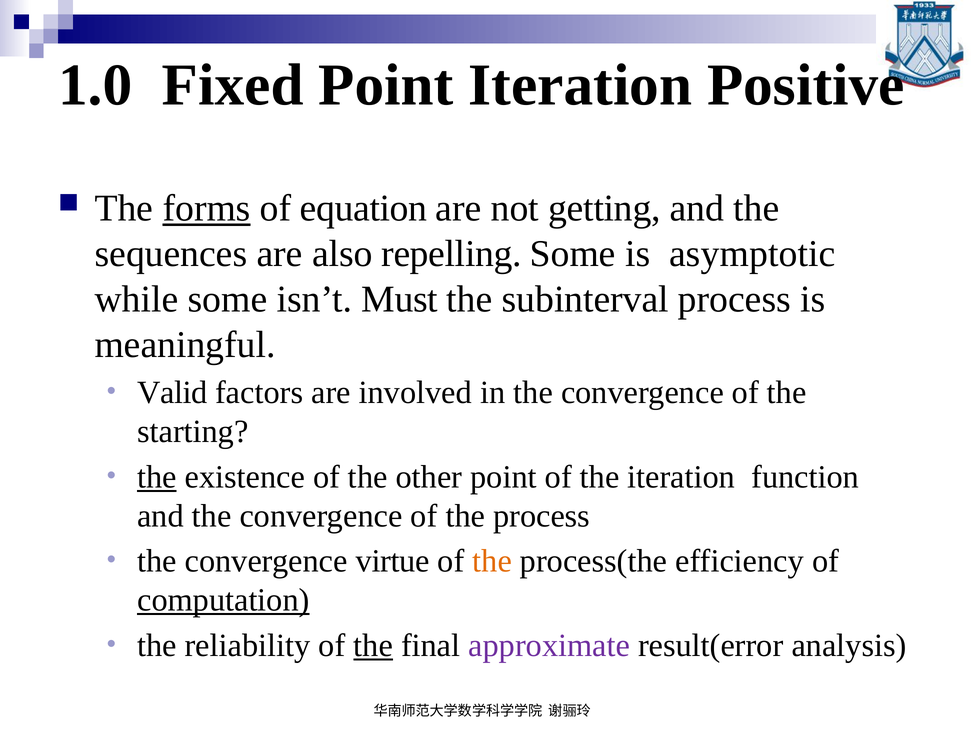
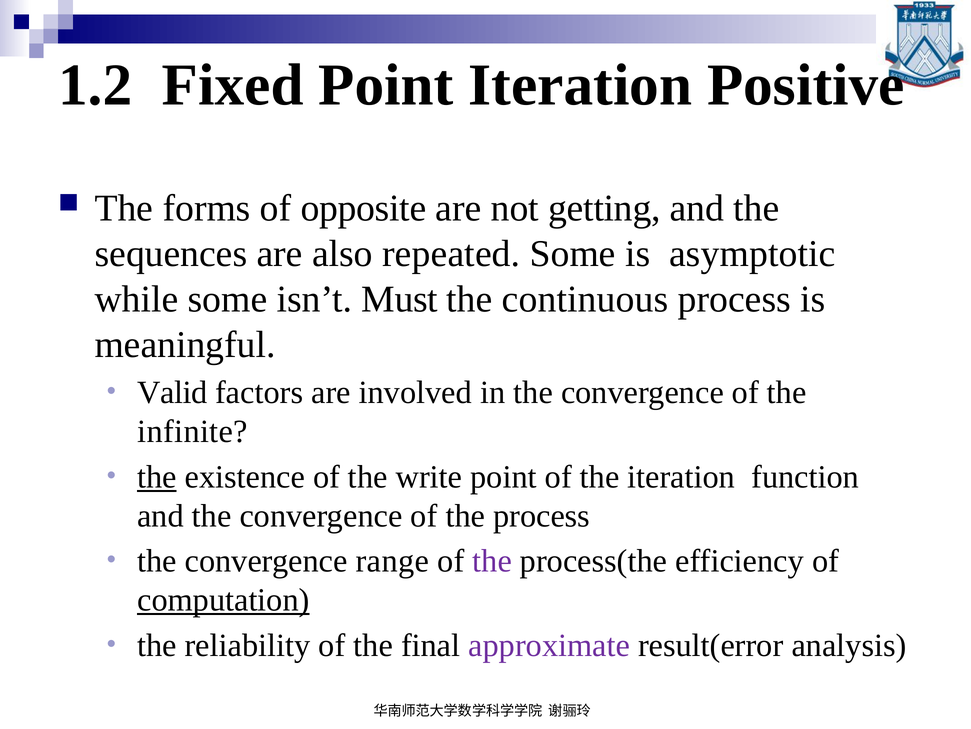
1.0: 1.0 -> 1.2 (95, 85)
forms underline: present -> none (207, 208)
equation: equation -> opposite (364, 208)
repelling: repelling -> repeated (451, 254)
subinterval: subinterval -> continuous (585, 299)
starting: starting -> infinite (193, 431)
other: other -> write (429, 477)
virtue: virtue -> range (392, 561)
the colour: orange -> purple (492, 561)
the underline: present -> none (373, 645)
